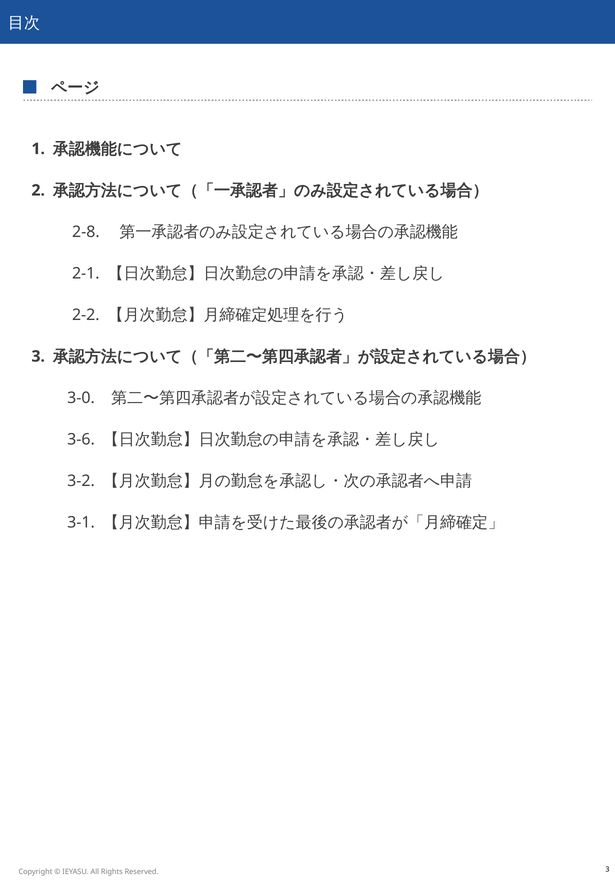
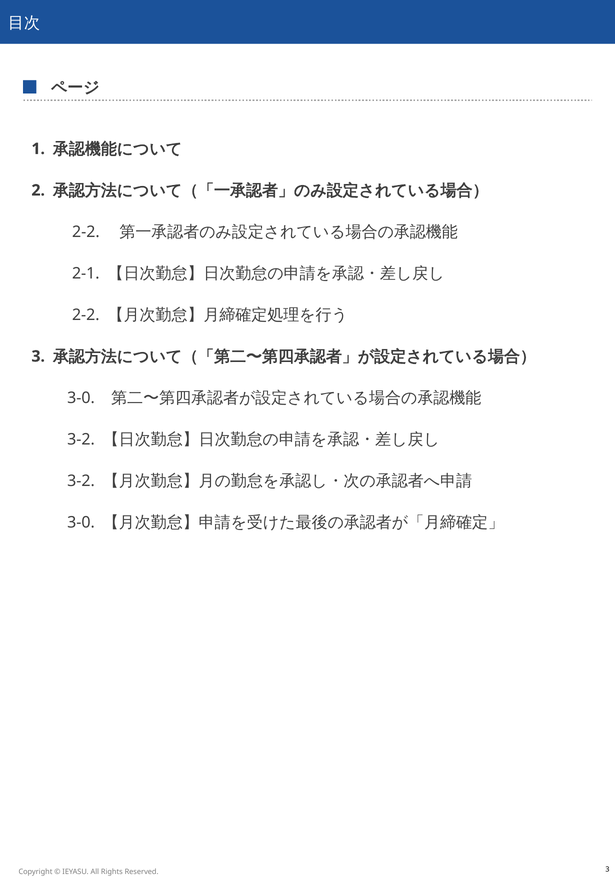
2-8: 2-8 -> 2-2 (86, 232)
3-6: 3-6 -> 3-2 (81, 439)
3-1: 3-1 -> 3-0 (81, 522)
